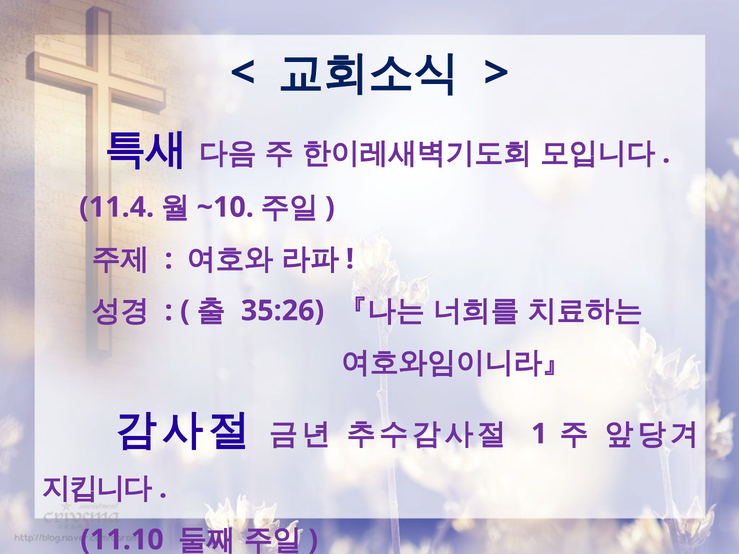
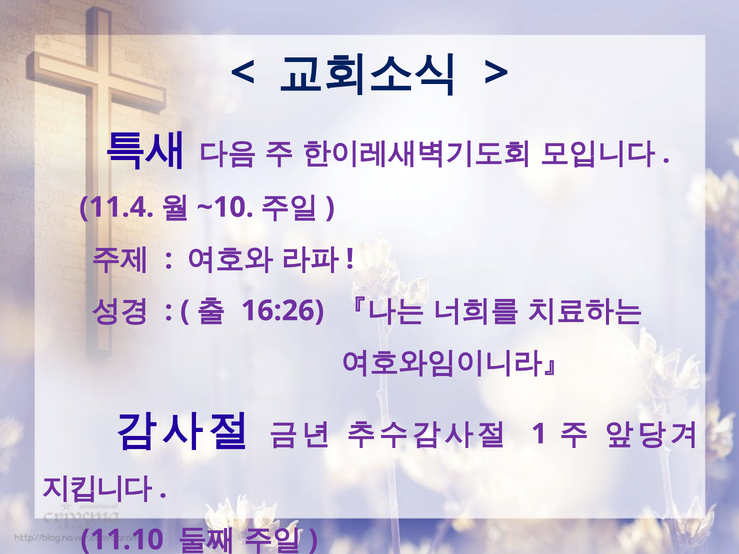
35:26: 35:26 -> 16:26 (283, 311)
